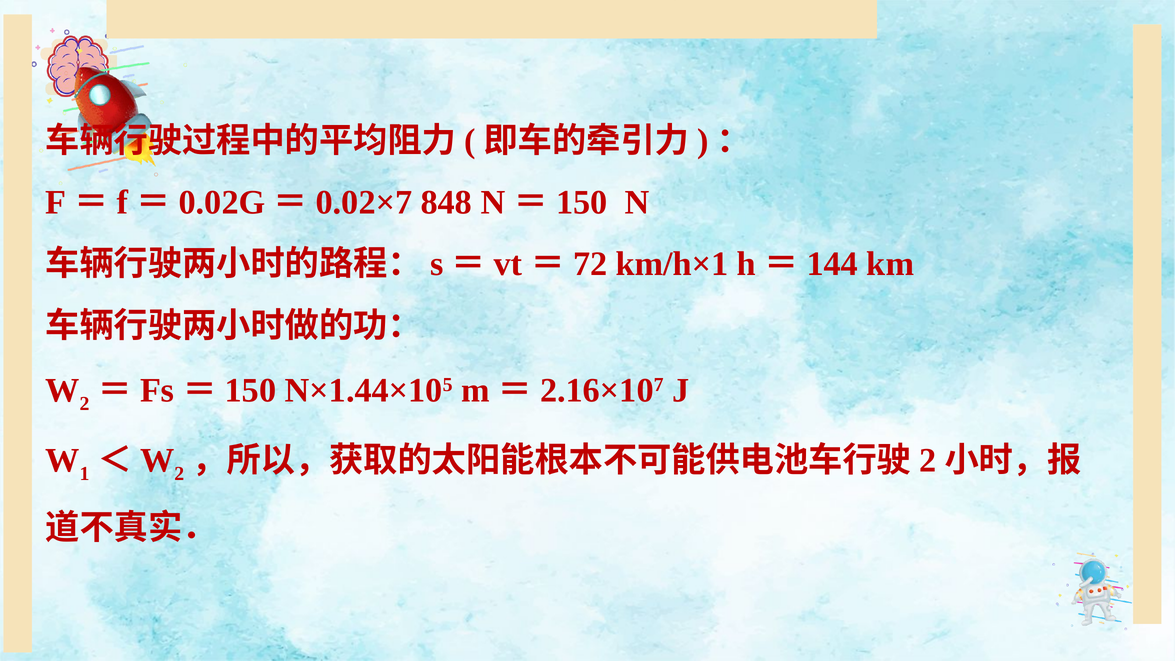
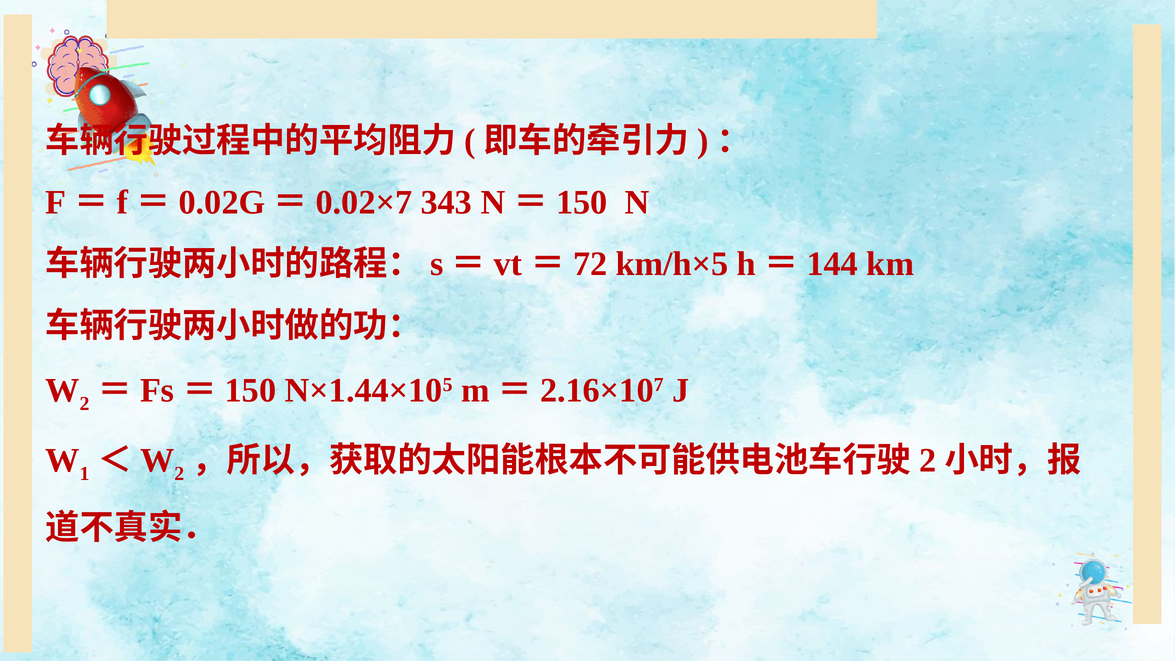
848: 848 -> 343 (446, 202)
km/h×1: km/h×1 -> km/h×5 (672, 264)
